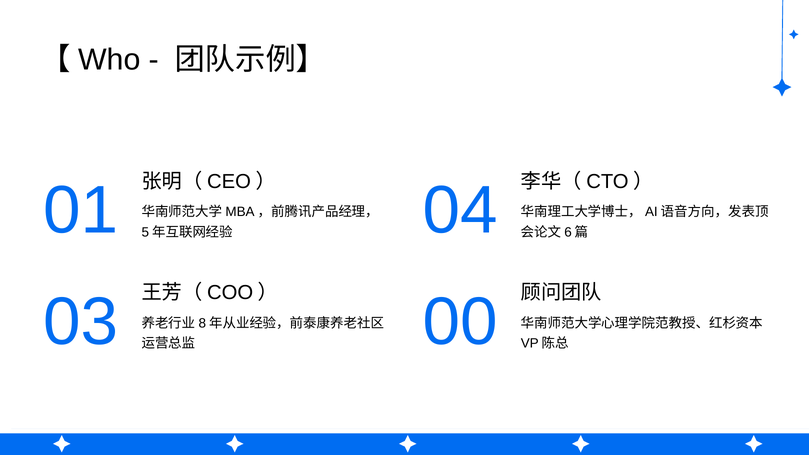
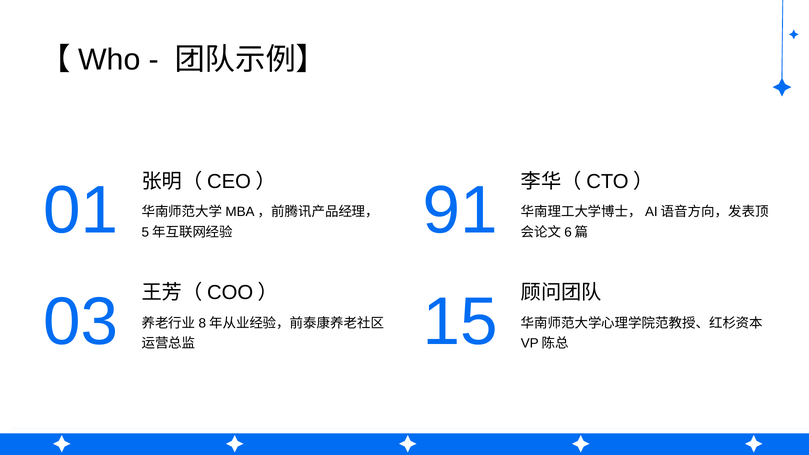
04: 04 -> 91 (460, 211)
00: 00 -> 15 (460, 322)
